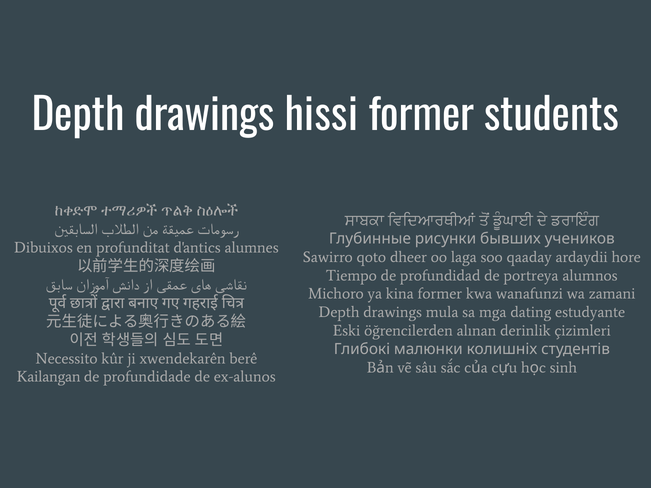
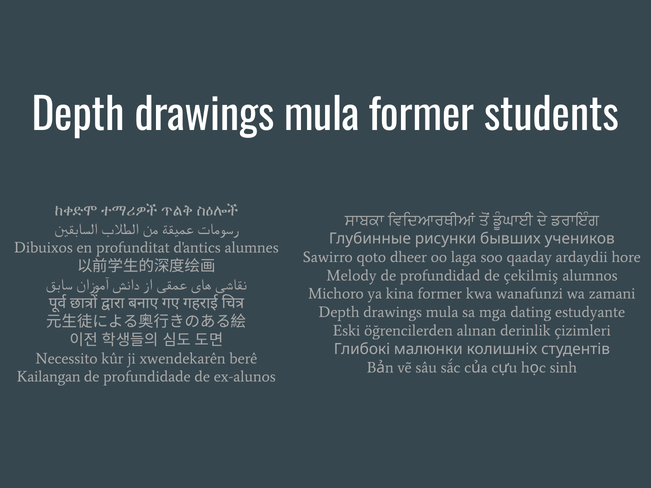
hissi: hissi -> mula (322, 116)
Tiempo: Tiempo -> Melody (351, 276)
portreya: portreya -> çekilmiş (531, 276)
